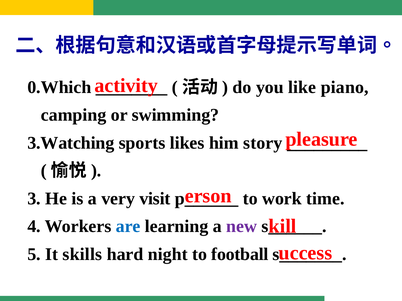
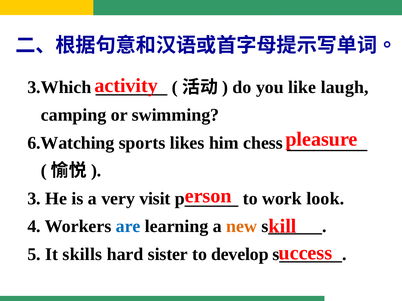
0.Which: 0.Which -> 3.Which (59, 87)
piano: piano -> laugh (345, 87)
3.Watching: 3.Watching -> 6.Watching (71, 143)
story: story -> chess (263, 143)
time: time -> look (325, 199)
new colour: purple -> orange (242, 227)
night: night -> sister (168, 255)
football: football -> develop (240, 255)
